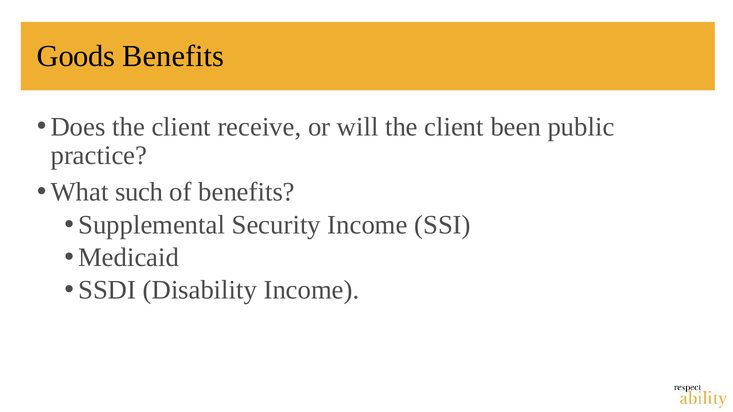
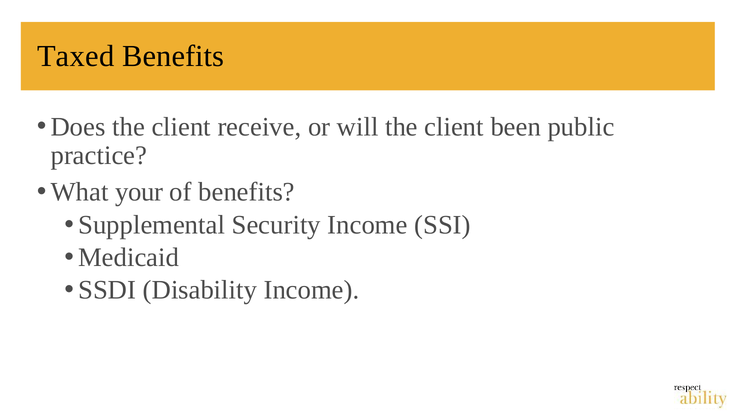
Goods: Goods -> Taxed (76, 56)
such: such -> your (139, 192)
